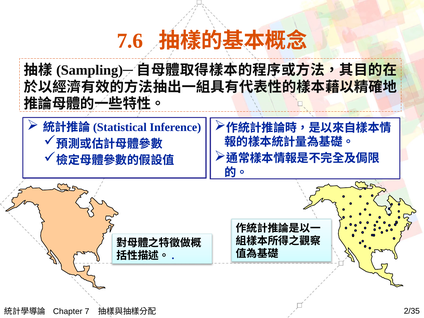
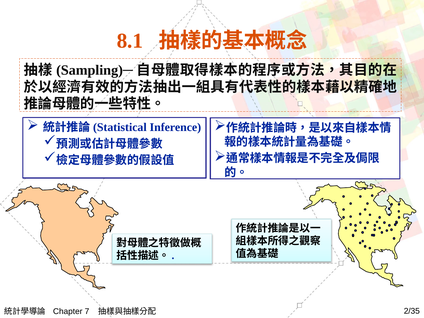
7.6: 7.6 -> 8.1 (130, 41)
